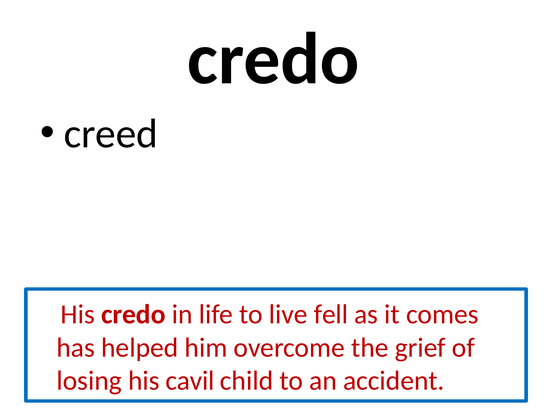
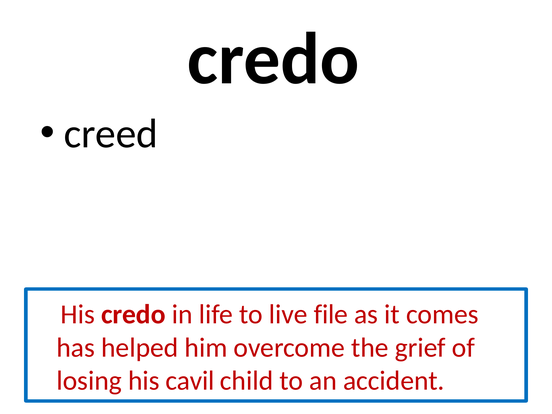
fell: fell -> file (331, 315)
